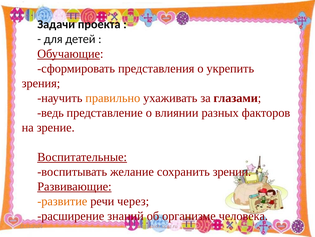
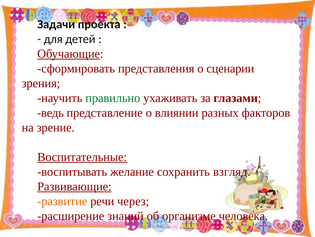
укрепить: укрепить -> сценарии (230, 68)
правильно colour: orange -> green (113, 98)
зрении: зрении -> взгляд (232, 171)
